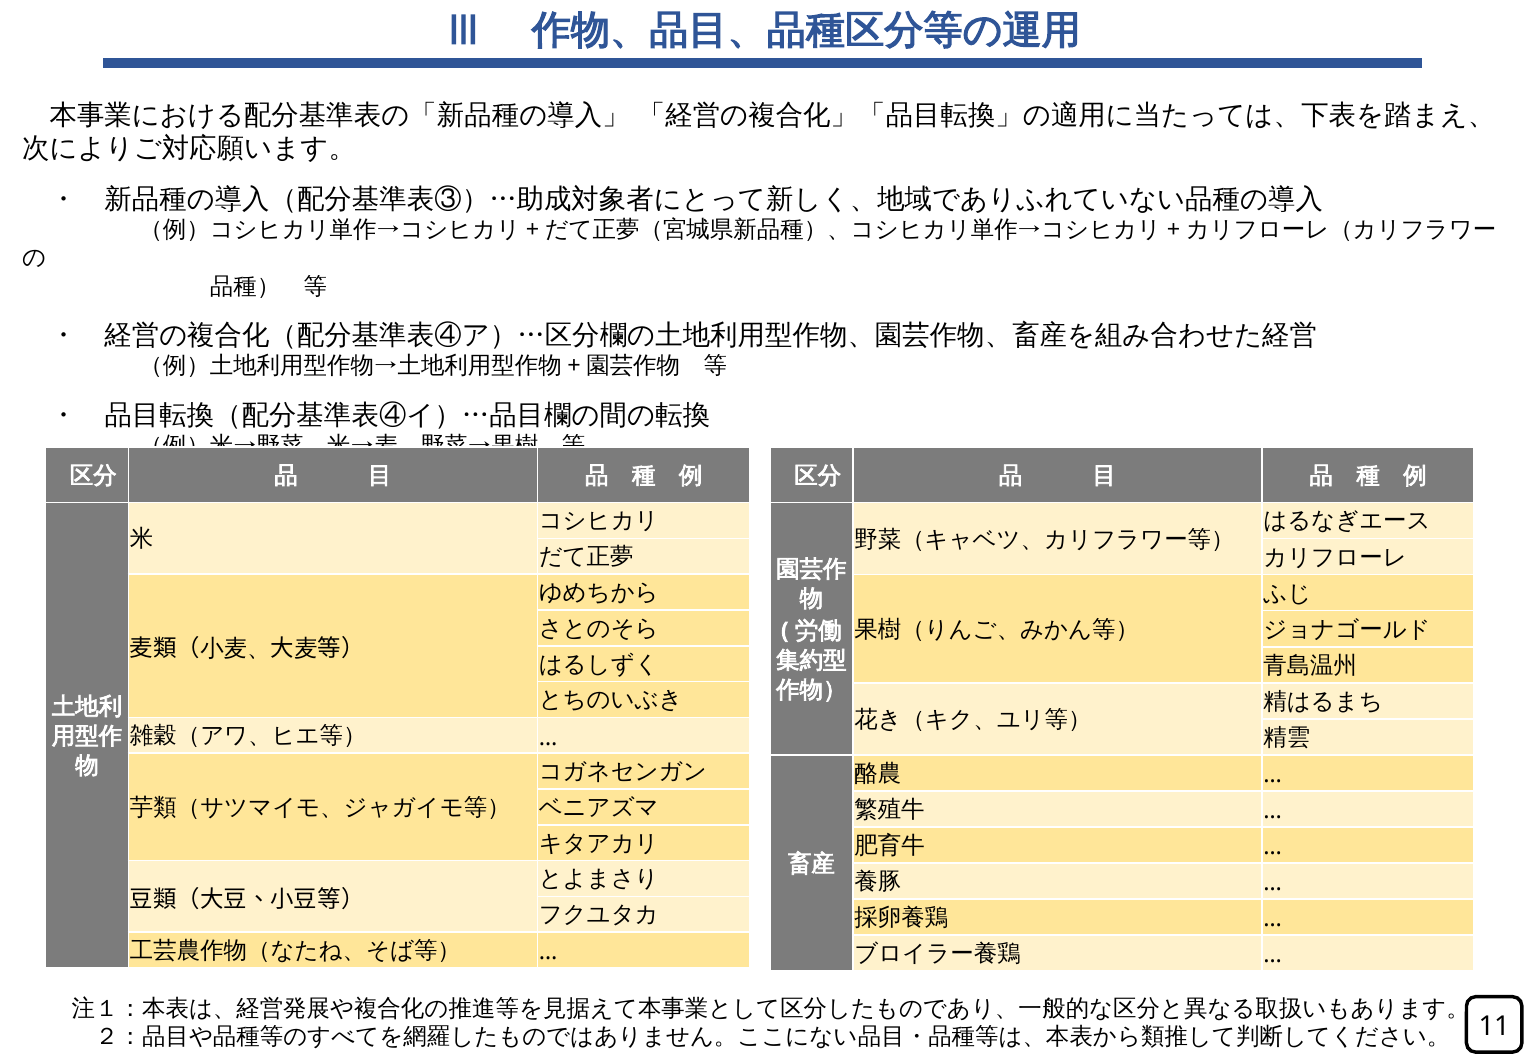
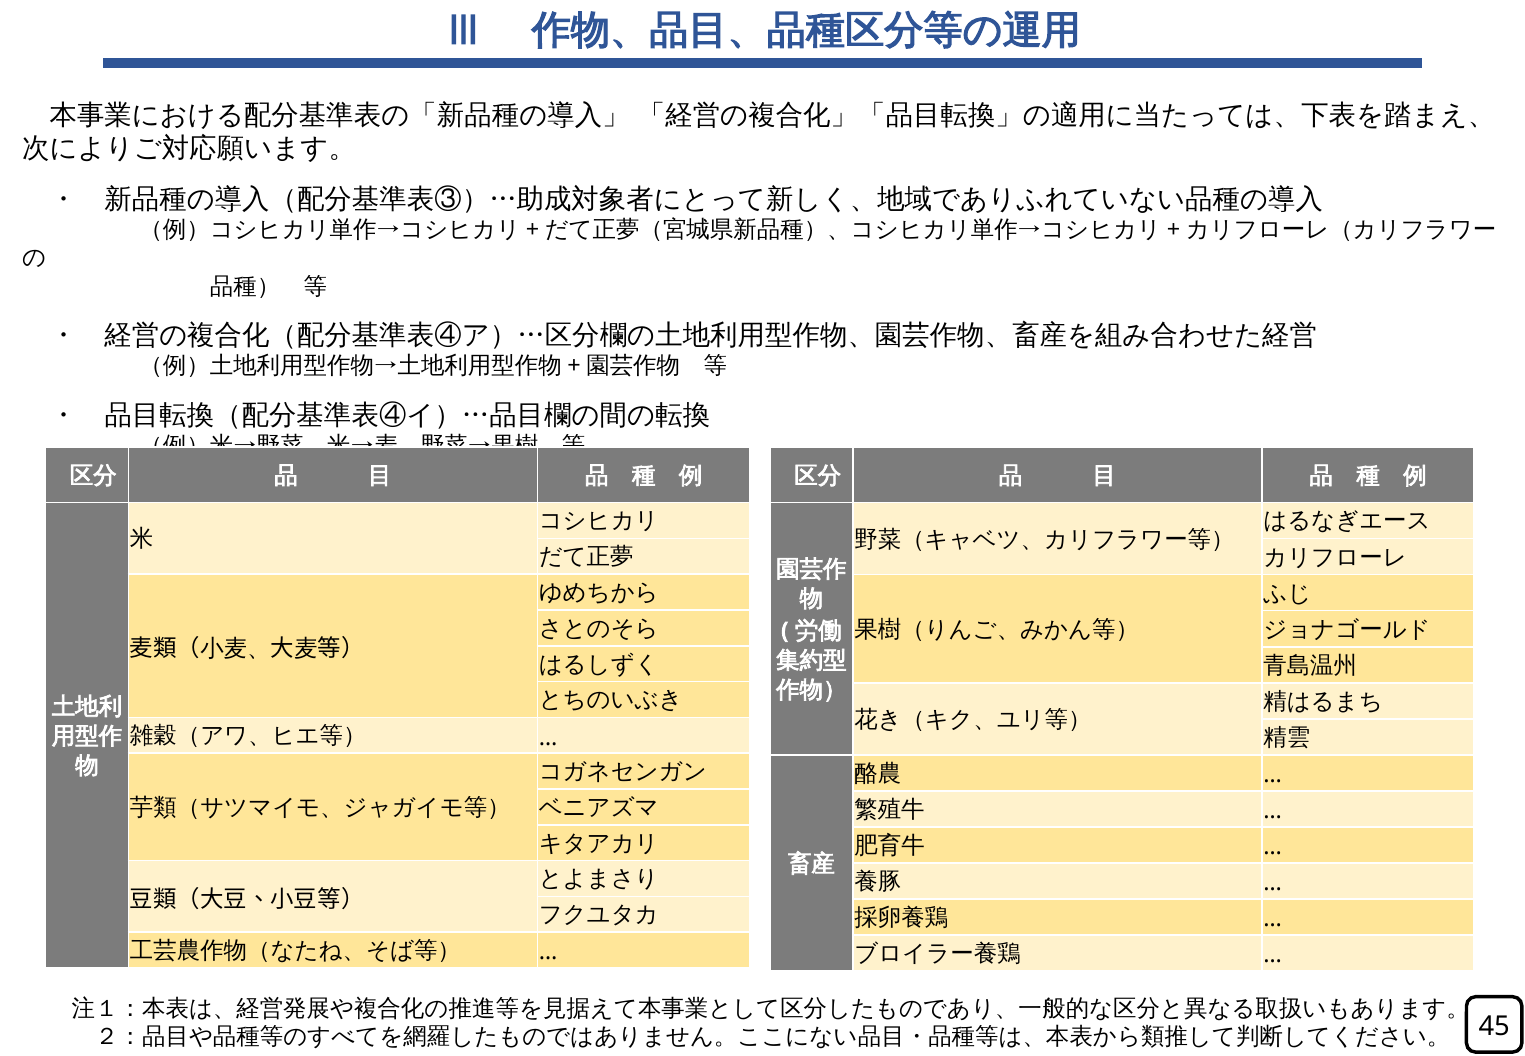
11: 11 -> 45 (1494, 1026)
